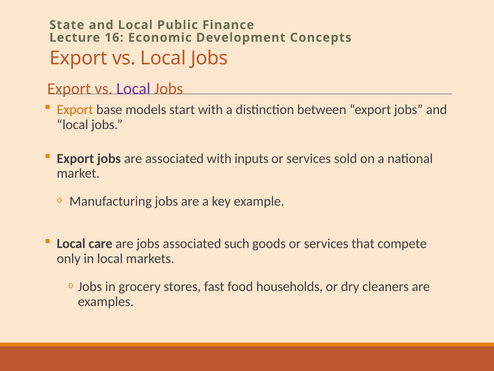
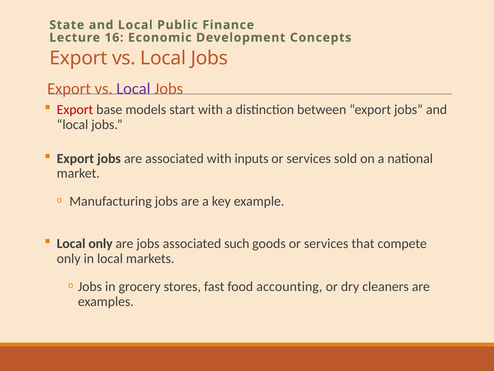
Export colour: orange -> red (75, 110)
Local care: care -> only (101, 243)
households: households -> accounting (289, 286)
